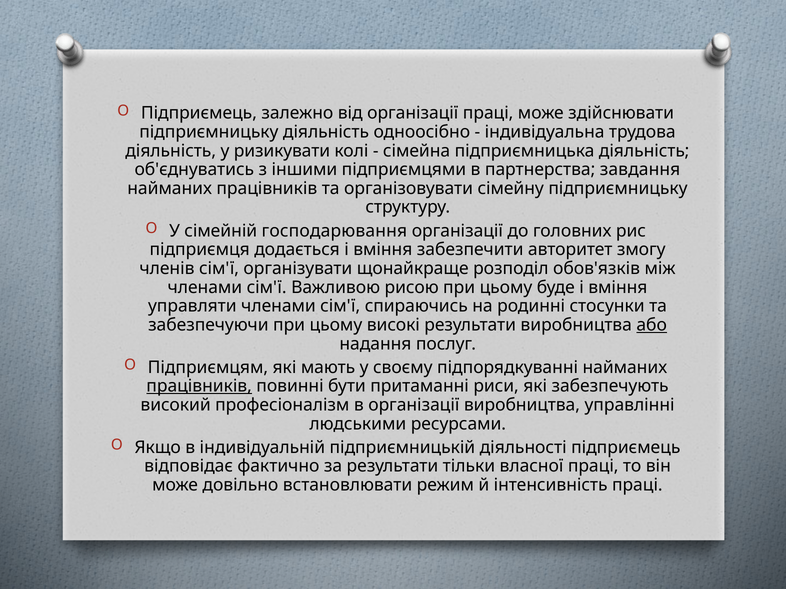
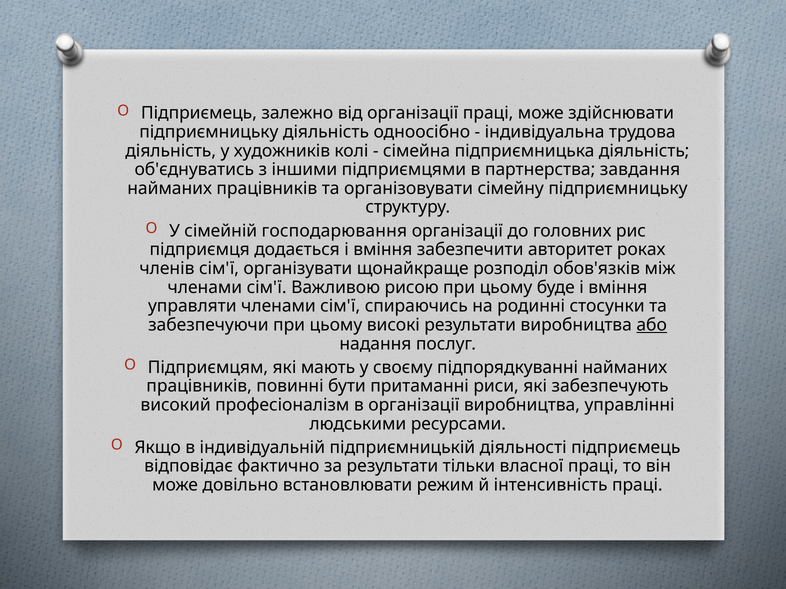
ризикувати: ризикувати -> художників (282, 151)
змогу: змогу -> роках (641, 250)
працівників underline: present -> none (199, 386)
